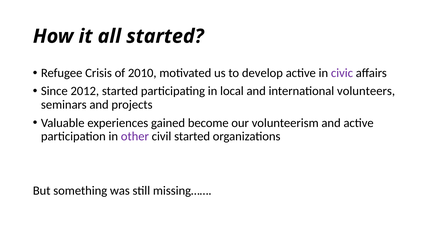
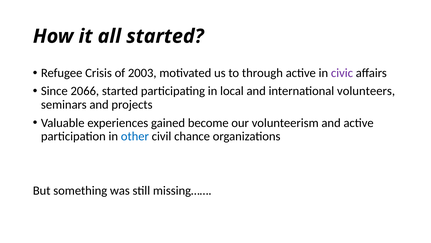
2010: 2010 -> 2003 (142, 73)
develop: develop -> through (262, 73)
2012: 2012 -> 2066 (85, 91)
other colour: purple -> blue (135, 136)
civil started: started -> chance (192, 136)
